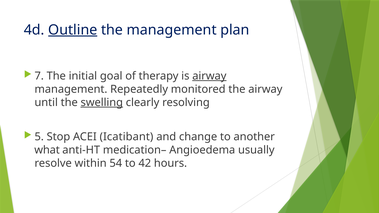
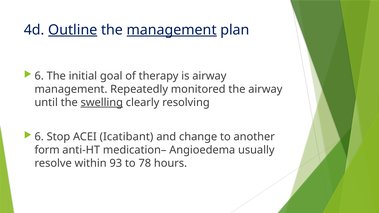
management underline: none -> present (172, 30)
7: 7 -> 6 (39, 76)
airway underline: present -> none (209, 76)
5: 5 -> 6 (39, 137)
what: what -> form (47, 150)
54: 54 -> 93 (116, 163)
42: 42 -> 78 (145, 163)
